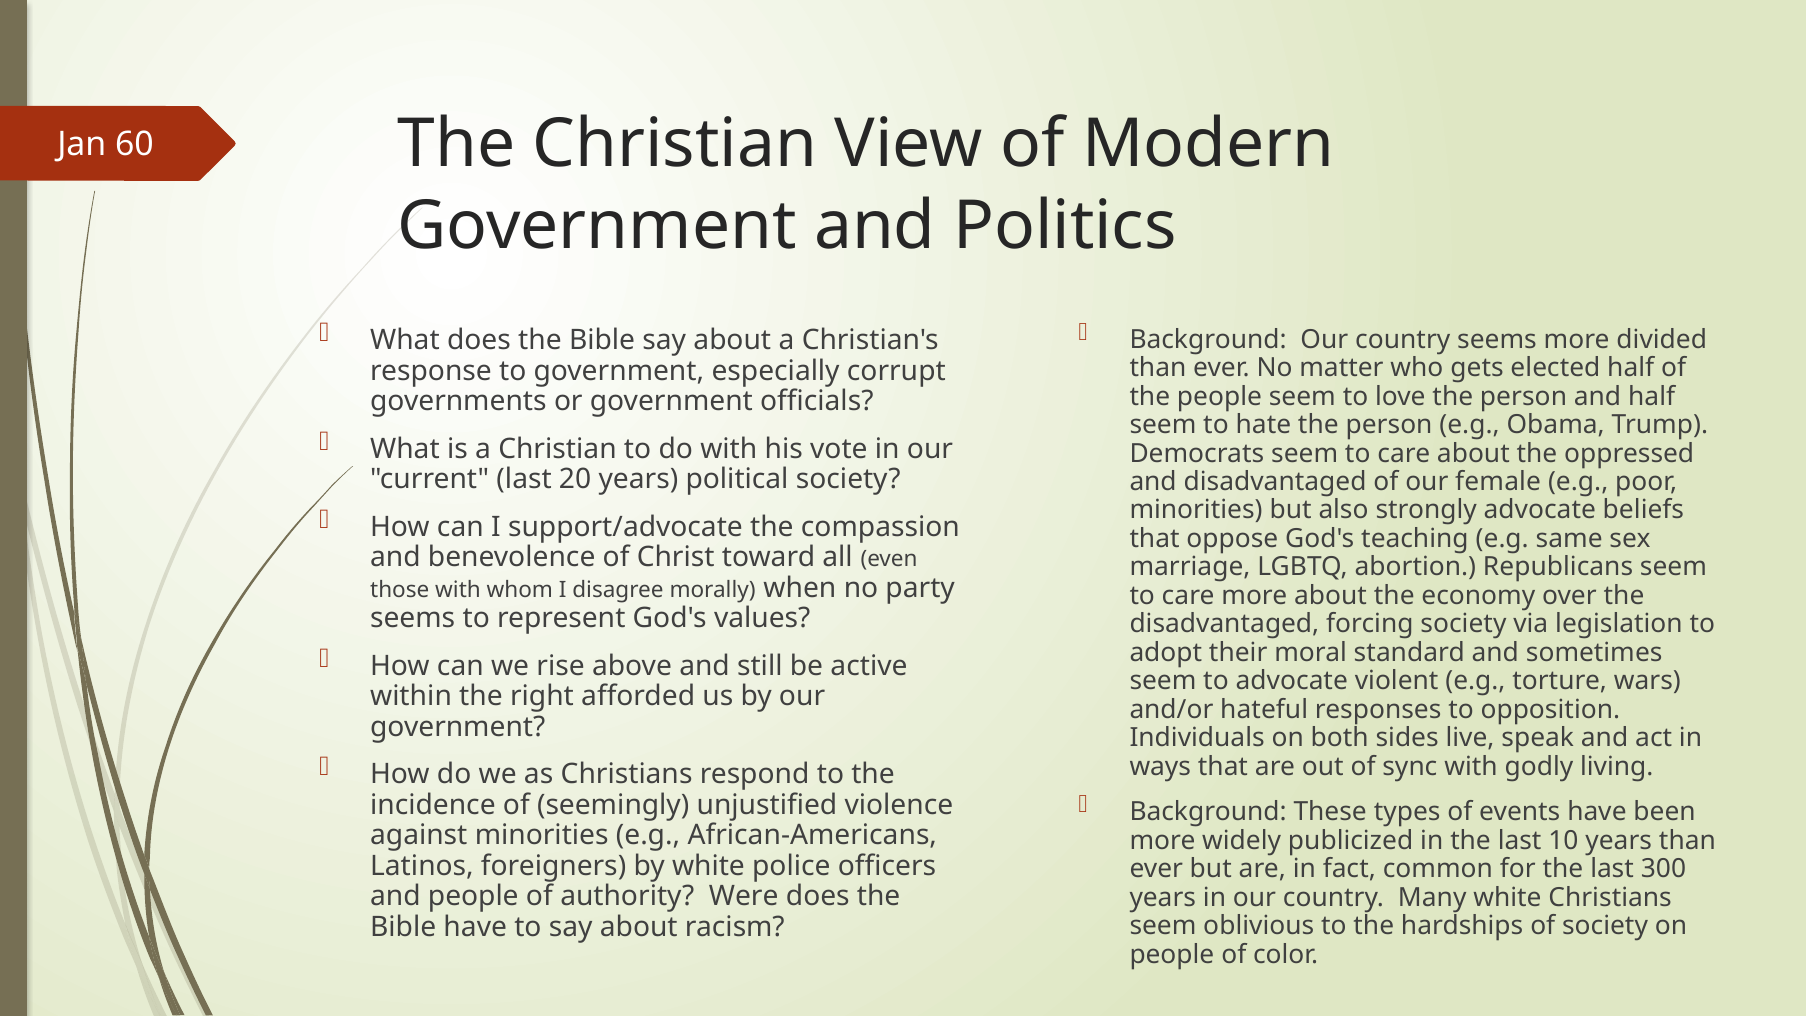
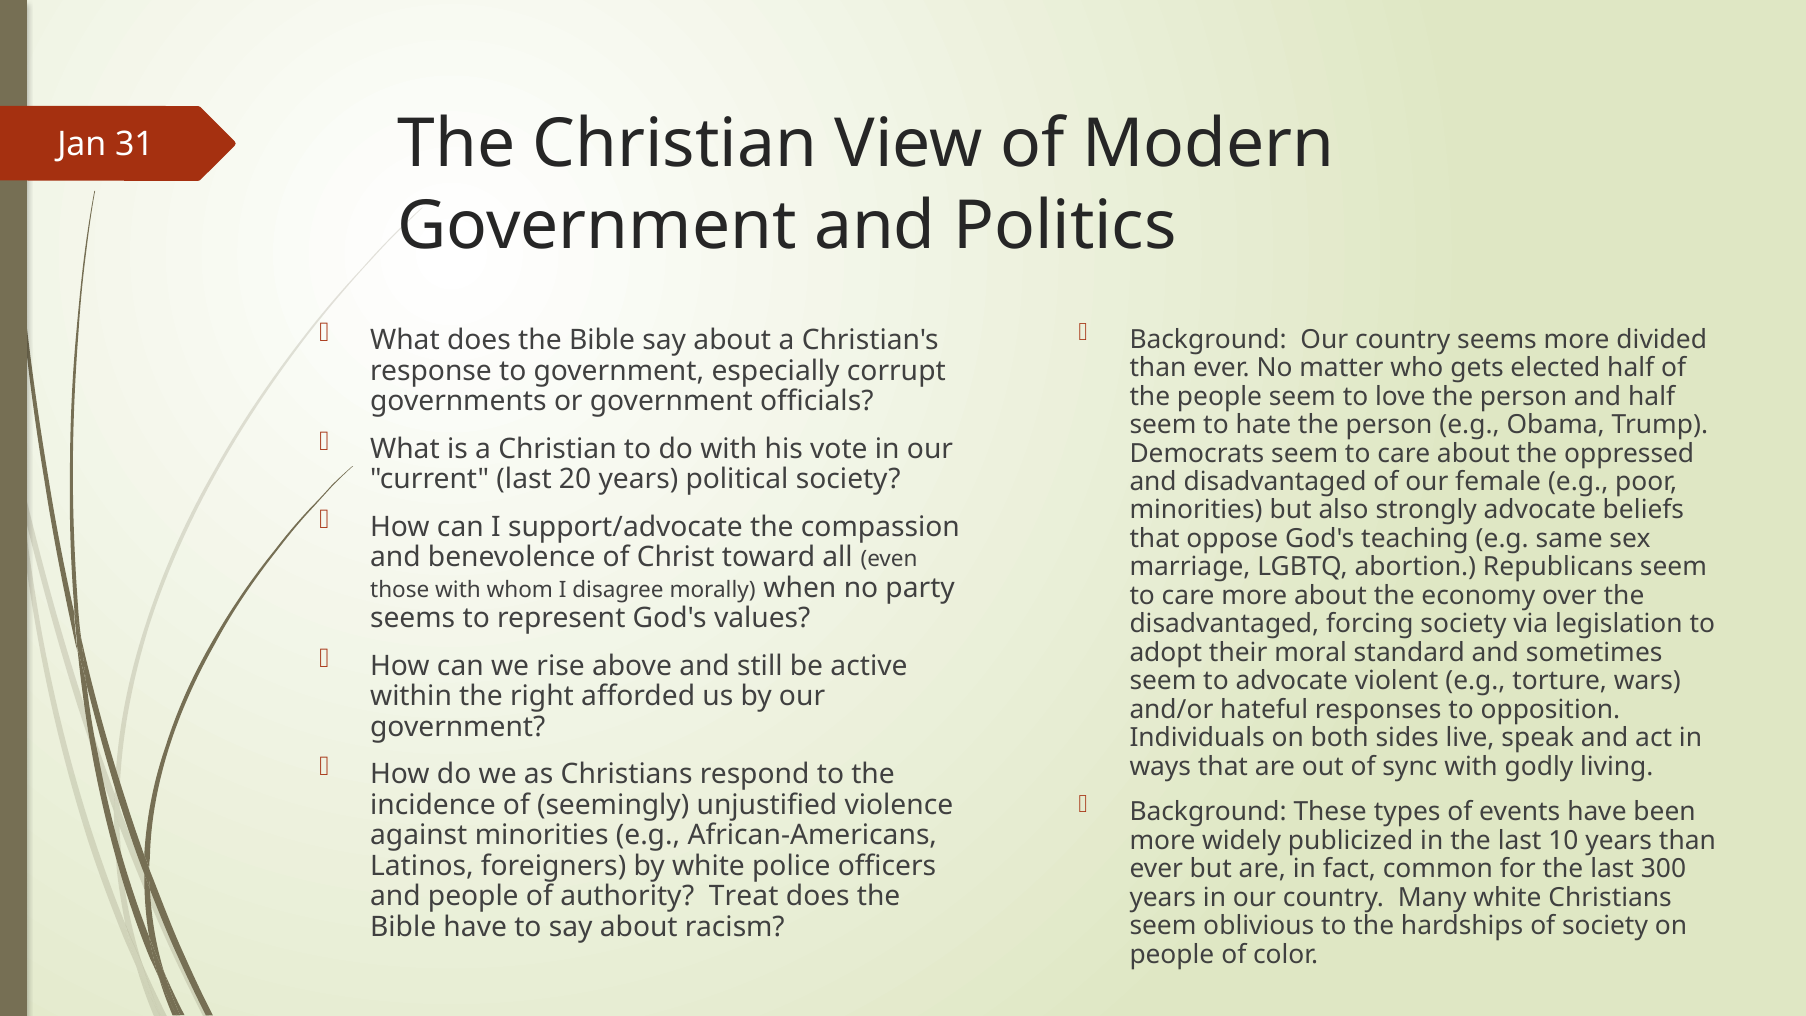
60: 60 -> 31 (134, 144)
Were: Were -> Treat (744, 896)
